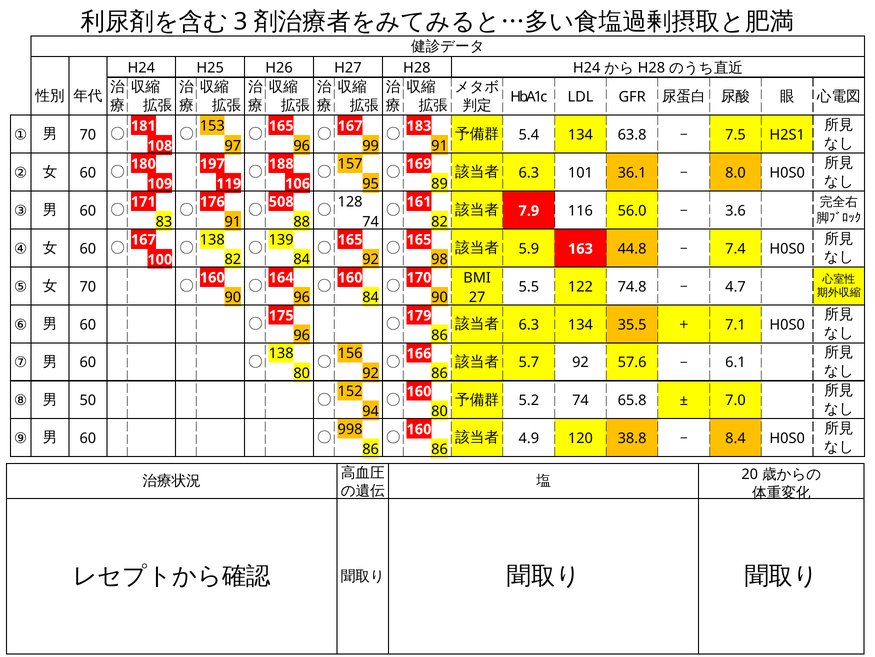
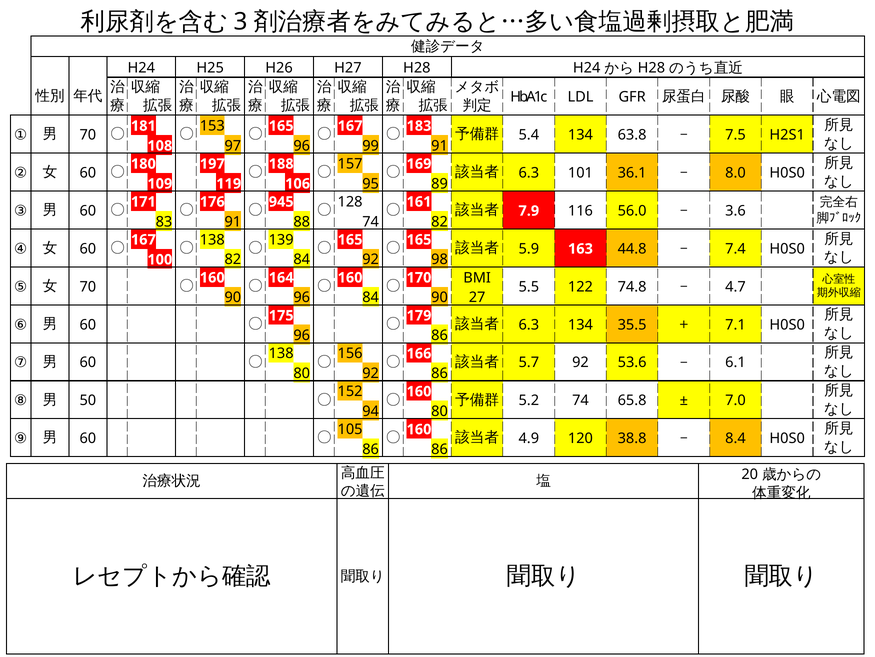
508: 508 -> 945 (281, 202)
57.6: 57.6 -> 53.6 (632, 362)
998: 998 -> 105 (350, 429)
